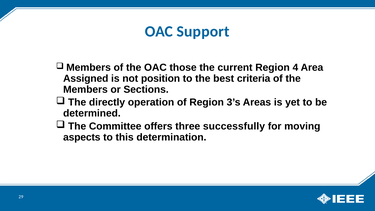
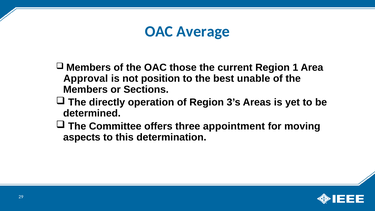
Support: Support -> Average (203, 31)
4: 4 -> 1 (295, 68)
Assigned: Assigned -> Approval (86, 78)
criteria: criteria -> unable (254, 78)
successfully: successfully -> appointment (234, 126)
